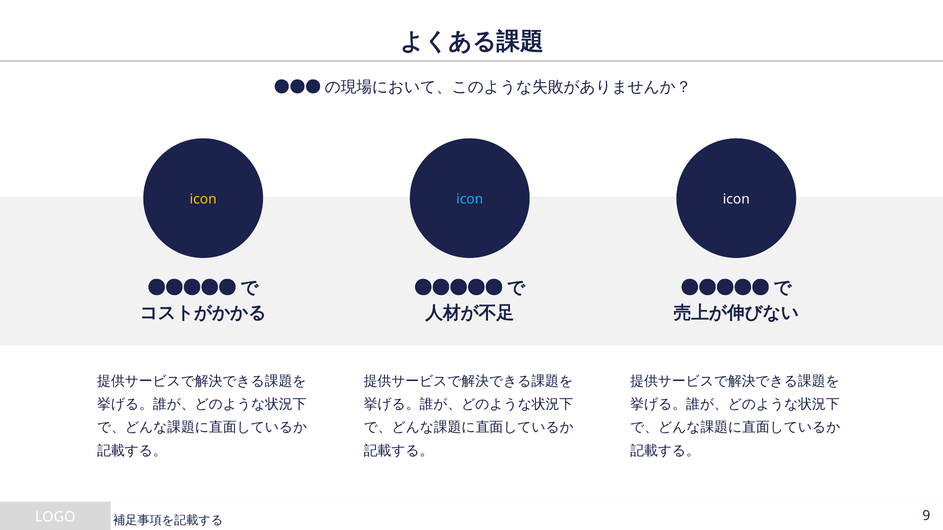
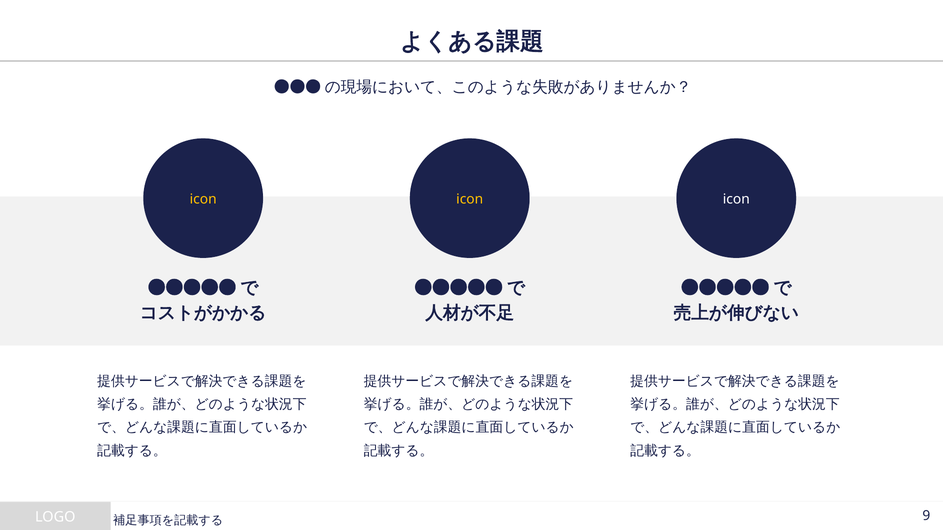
icon colour: light blue -> yellow (470, 199)
